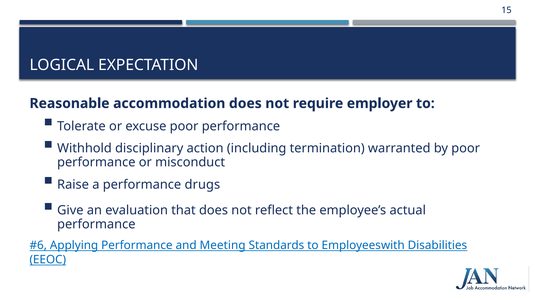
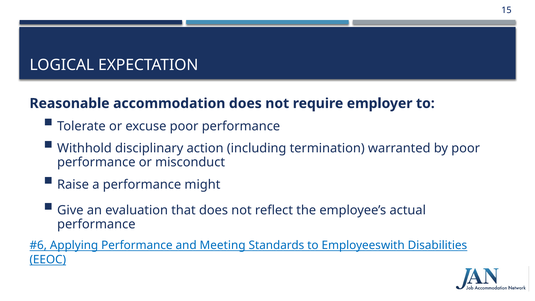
drugs: drugs -> might (202, 184)
